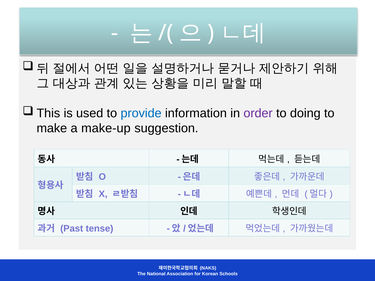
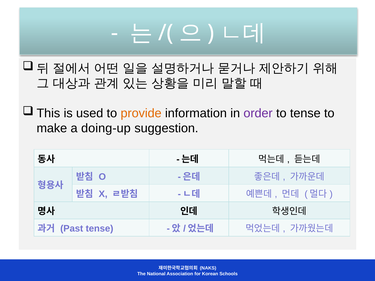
provide colour: blue -> orange (141, 113)
to doing: doing -> tense (305, 113)
make-up: make-up -> doing-up (106, 128)
